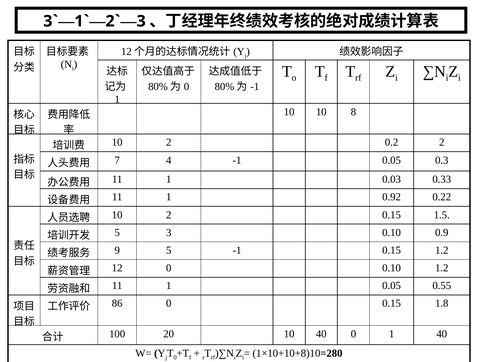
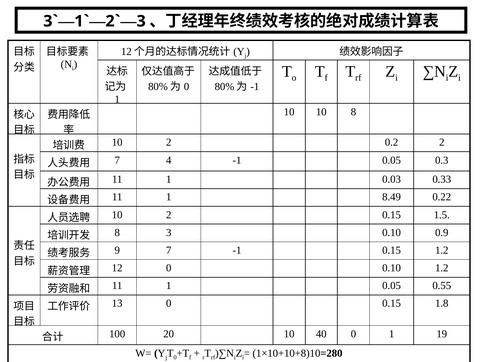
0.92: 0.92 -> 8.49 (392, 197)
5: 5 -> 8 (117, 232)
9 5: 5 -> 7 (169, 250)
86: 86 -> 13 (117, 303)
1 40: 40 -> 19 (442, 334)
